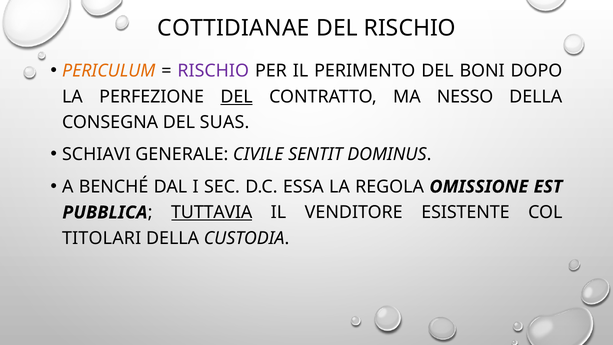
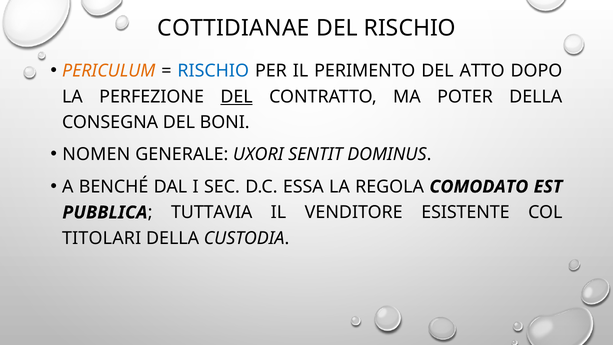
RISCHIO colour: purple -> blue (213, 71)
BONI: BONI -> ATTO (482, 71)
NESSO: NESSO -> POTER (465, 97)
SUAS: SUAS -> BONI (225, 122)
SCHIAVI: SCHIAVI -> NOMEN (96, 154)
CIVILE: CIVILE -> UXORI (258, 154)
OMISSIONE: OMISSIONE -> COMODATO (479, 187)
TUTTAVIA underline: present -> none (212, 212)
